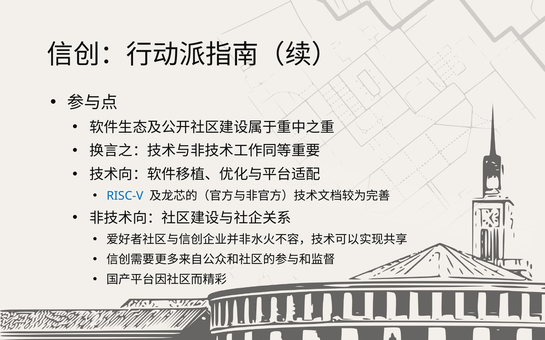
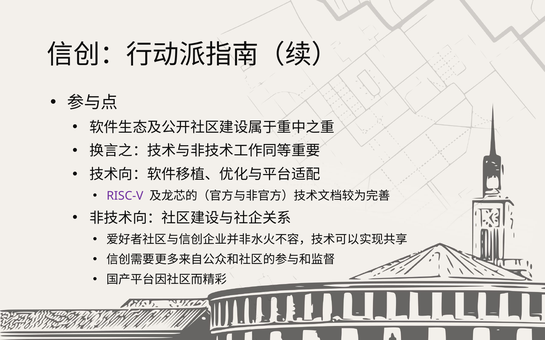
RISC-V colour: blue -> purple (125, 196)
